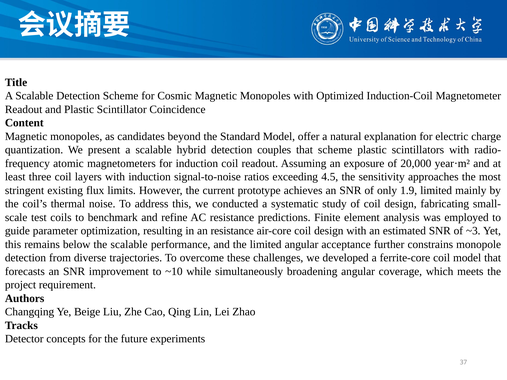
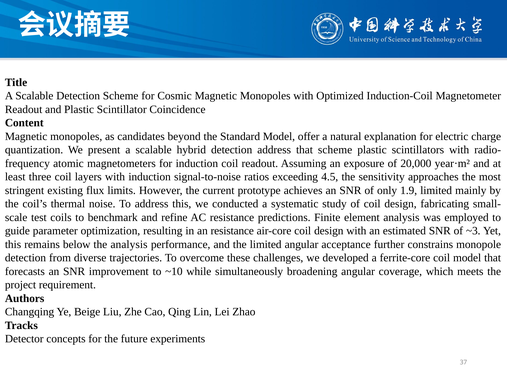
detection couples: couples -> address (274, 150)
the scalable: scalable -> analysis (129, 245)
